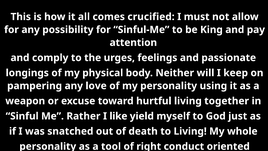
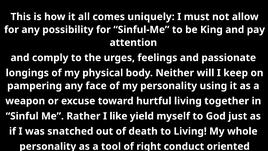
crucified: crucified -> uniquely (151, 17)
love: love -> face (96, 86)
